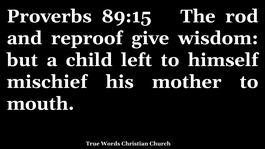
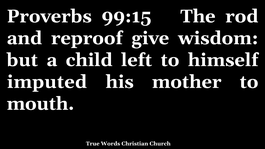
89:15: 89:15 -> 99:15 (126, 16)
mischief: mischief -> imputed (47, 82)
